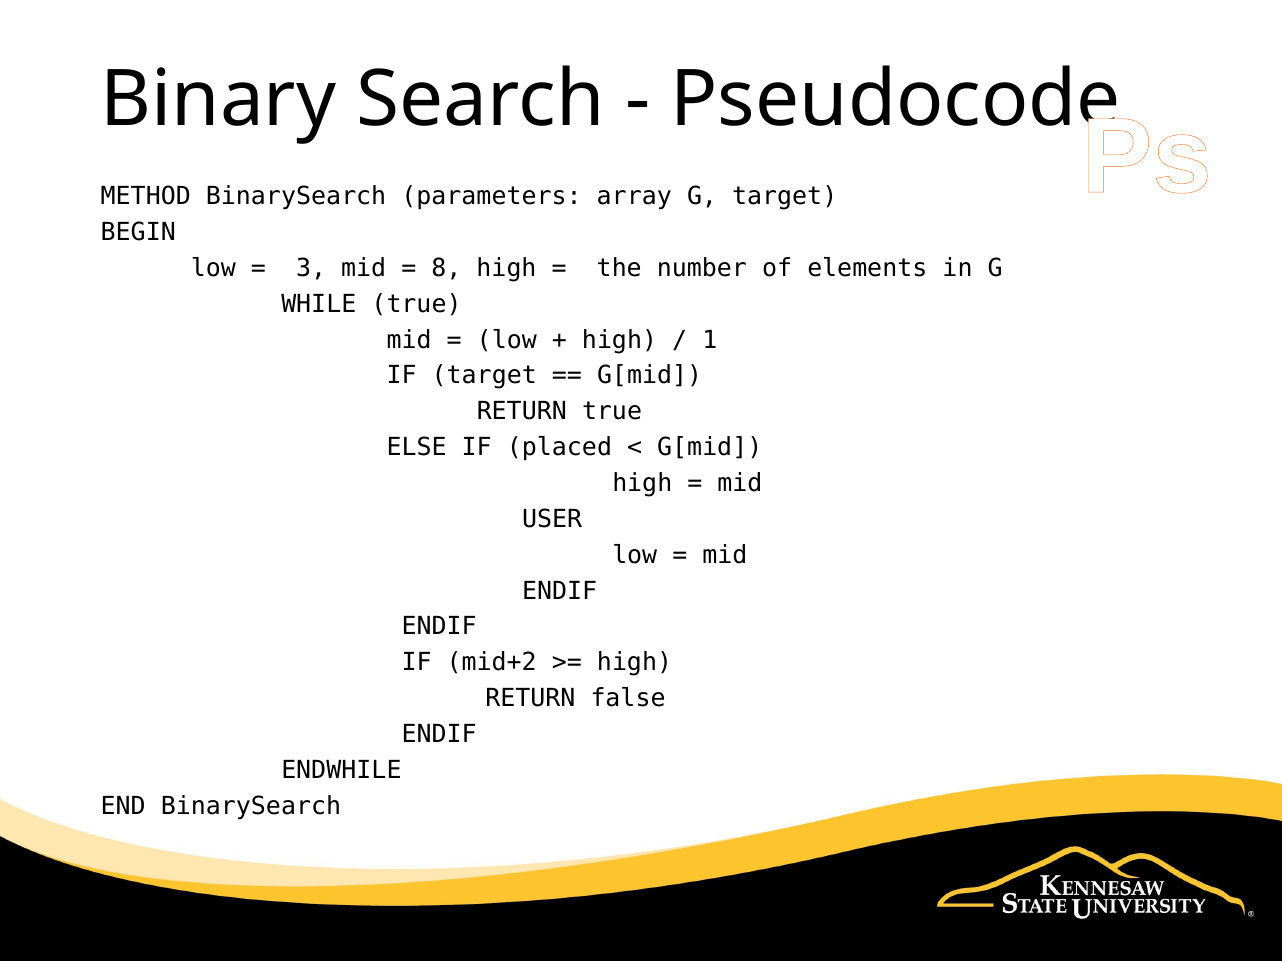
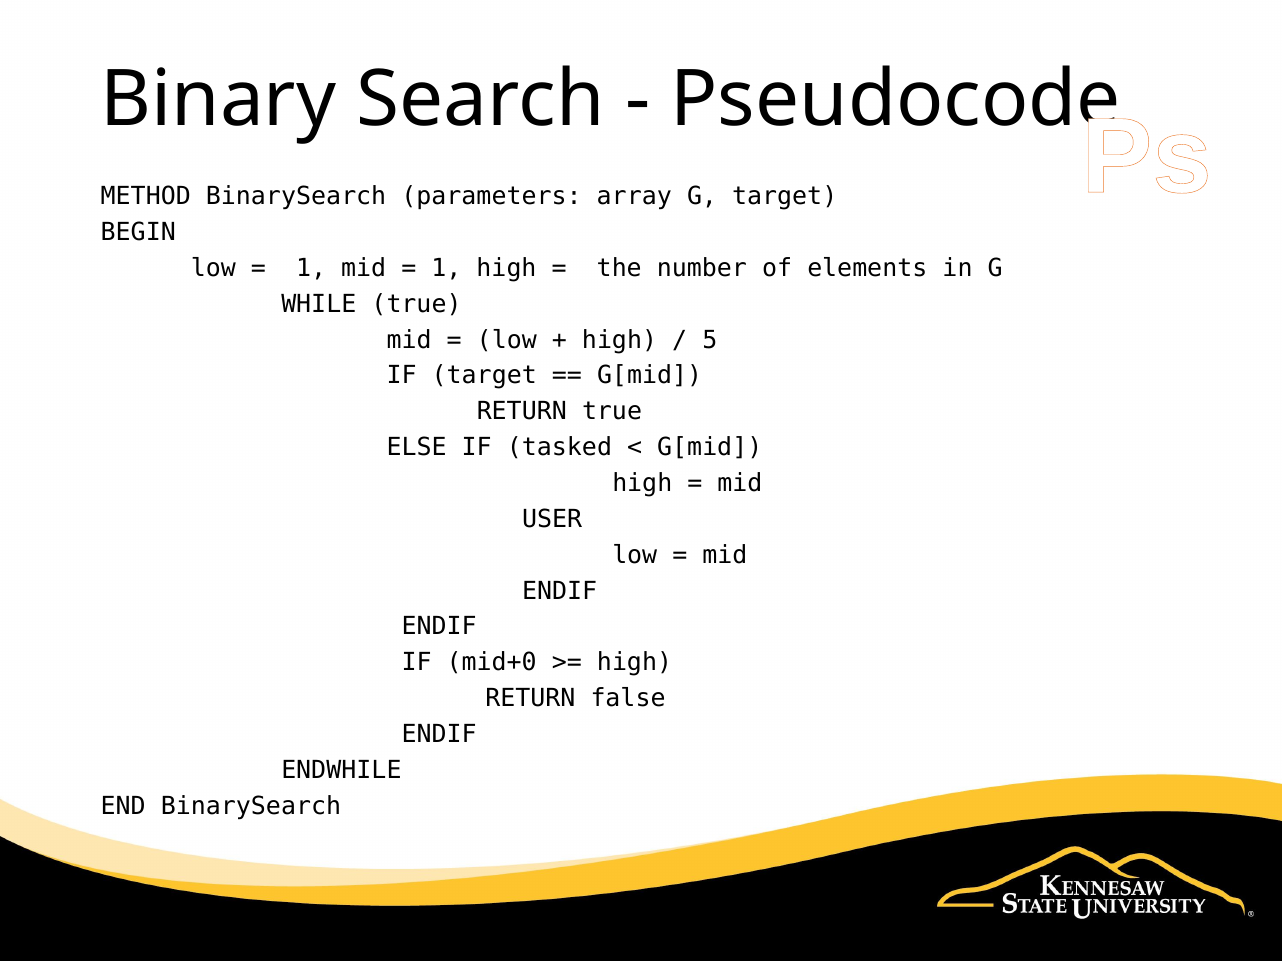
3: 3 -> 1 (311, 268)
8: 8 -> 1 (446, 268)
1: 1 -> 5 (710, 340)
placed: placed -> tasked (559, 448)
mid+2: mid+2 -> mid+0 (492, 663)
